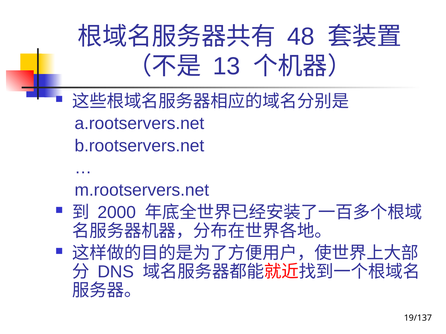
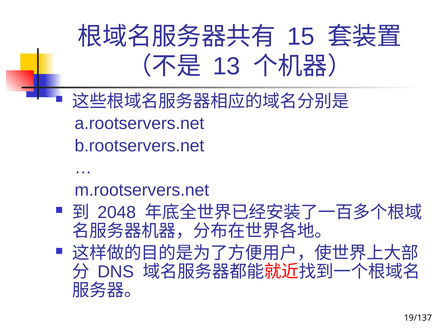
48: 48 -> 15 (301, 37)
2000: 2000 -> 2048 (117, 213)
